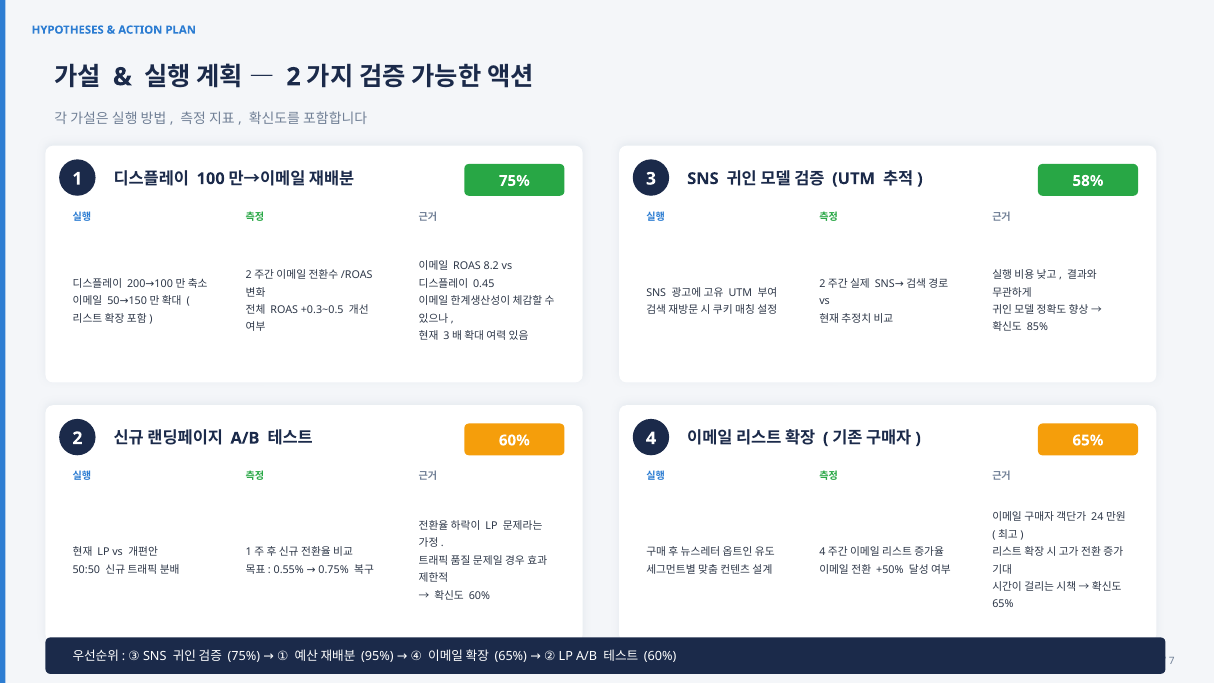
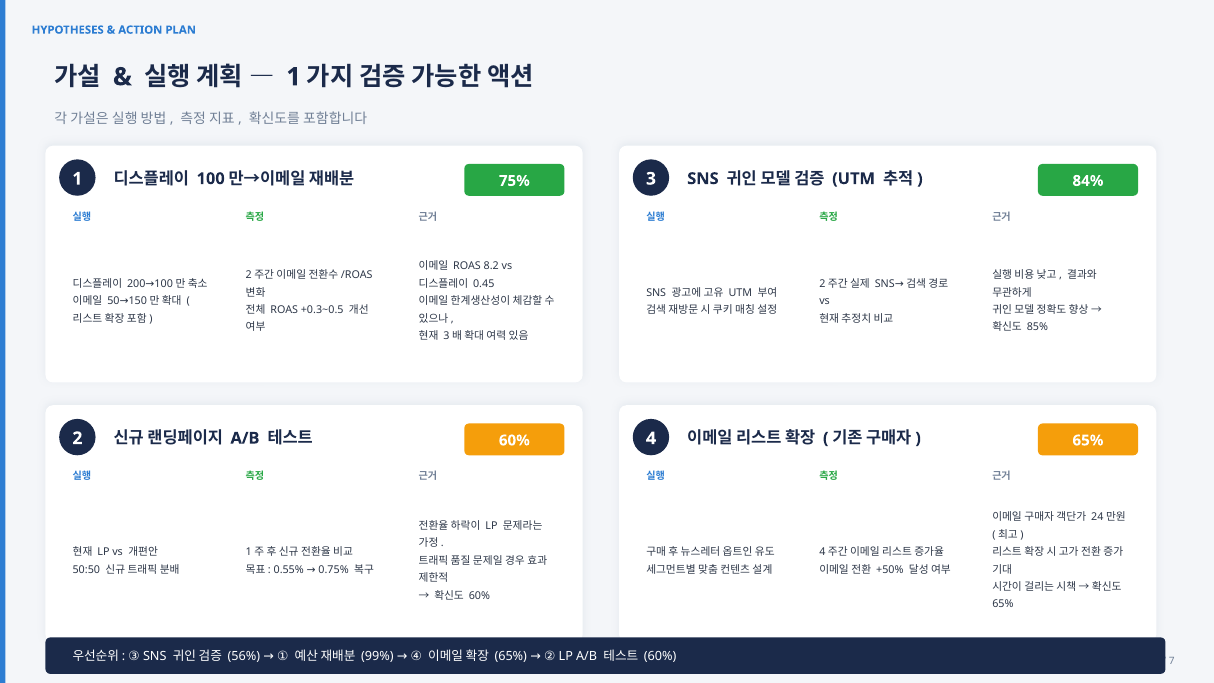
2: 2 -> 1 (294, 77)
58%: 58% -> 84% (1088, 181)
75%: 75% -> 56% (244, 656)
95%: 95% -> 99% (377, 656)
